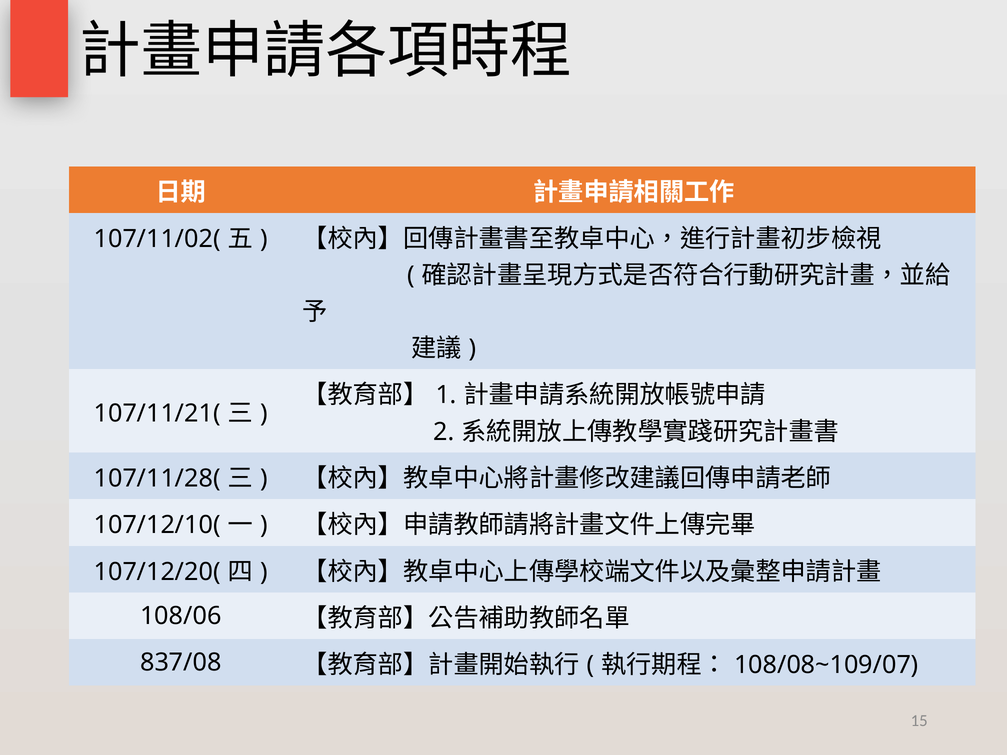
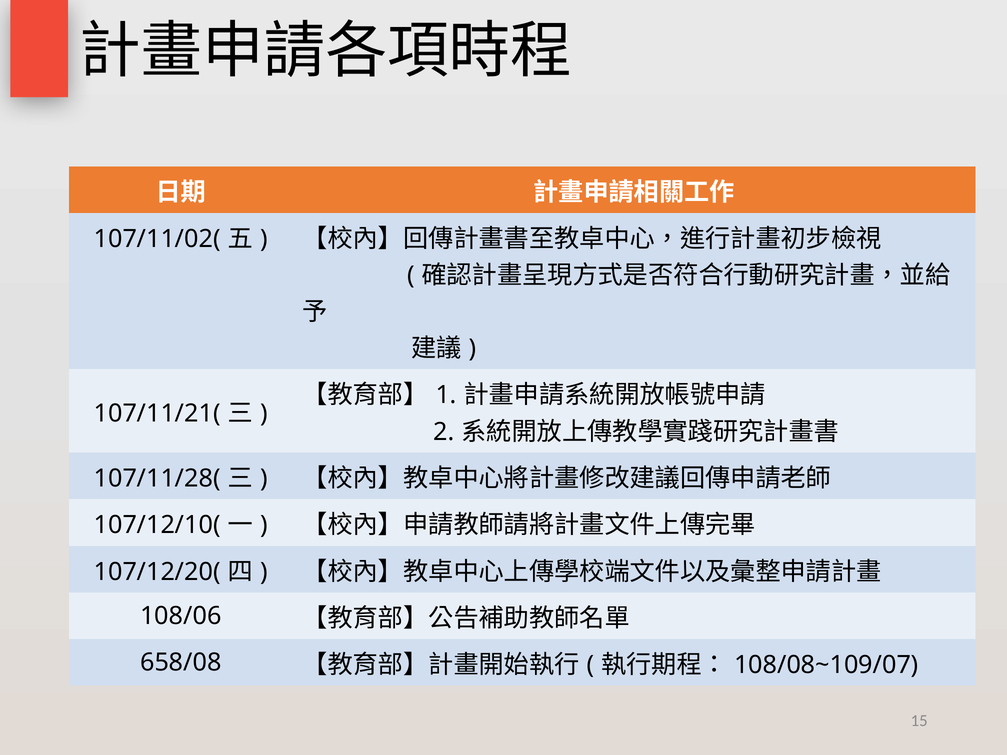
837/08: 837/08 -> 658/08 (181, 663)
